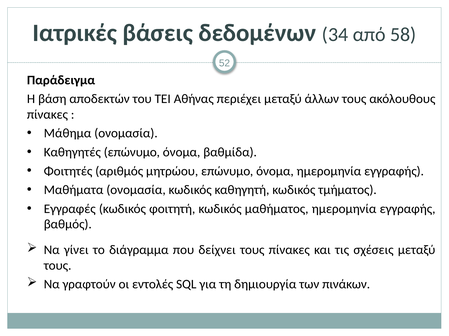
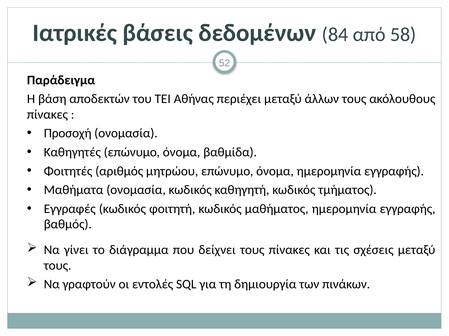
34: 34 -> 84 (335, 35)
Μάθημα: Μάθημα -> Προσοχή (68, 134)
